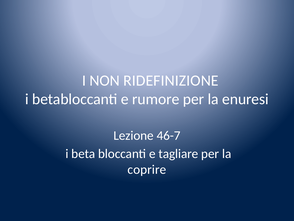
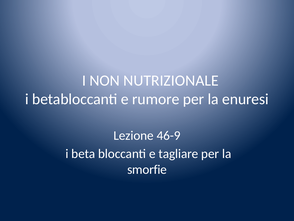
RIDEFINIZIONE: RIDEFINIZIONE -> NUTRIZIONALE (171, 80)
46-7: 46-7 -> 46-9 (169, 135)
coprire: coprire -> smorfie (147, 169)
